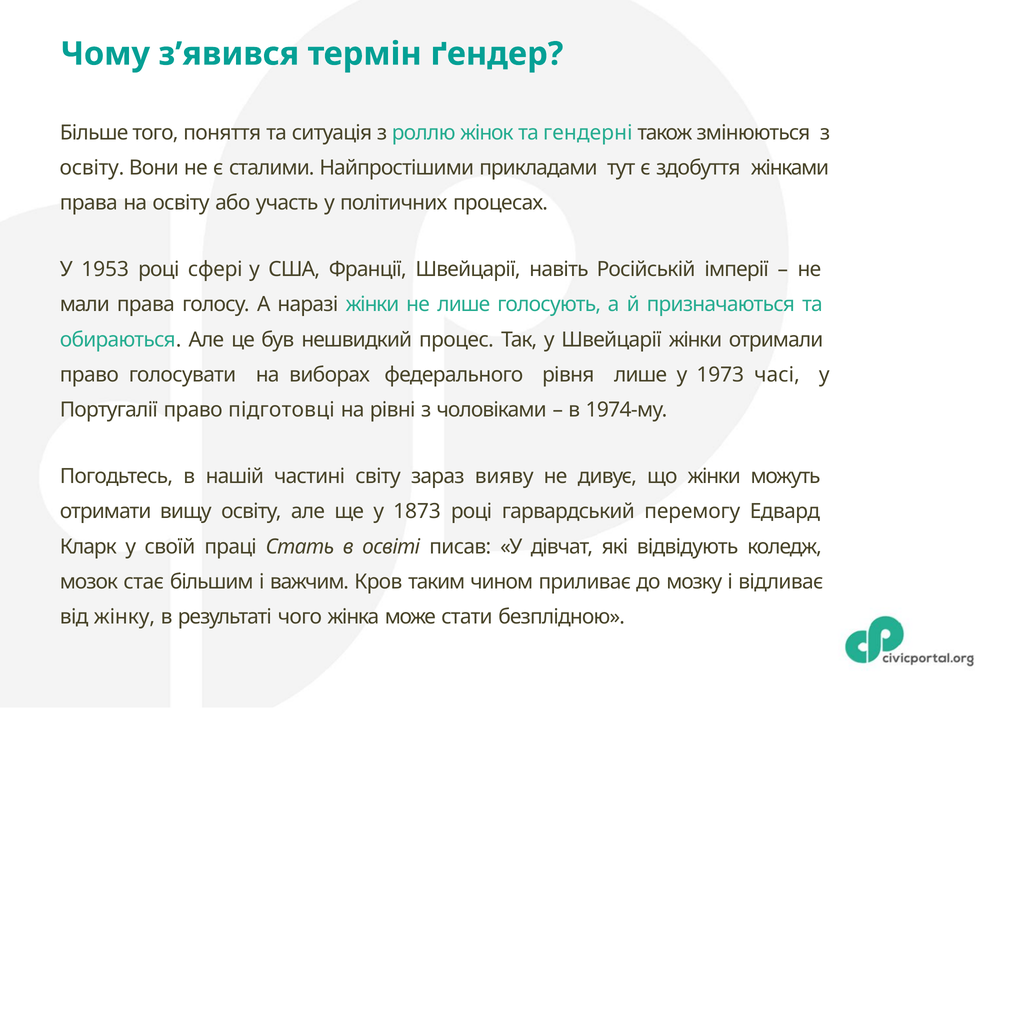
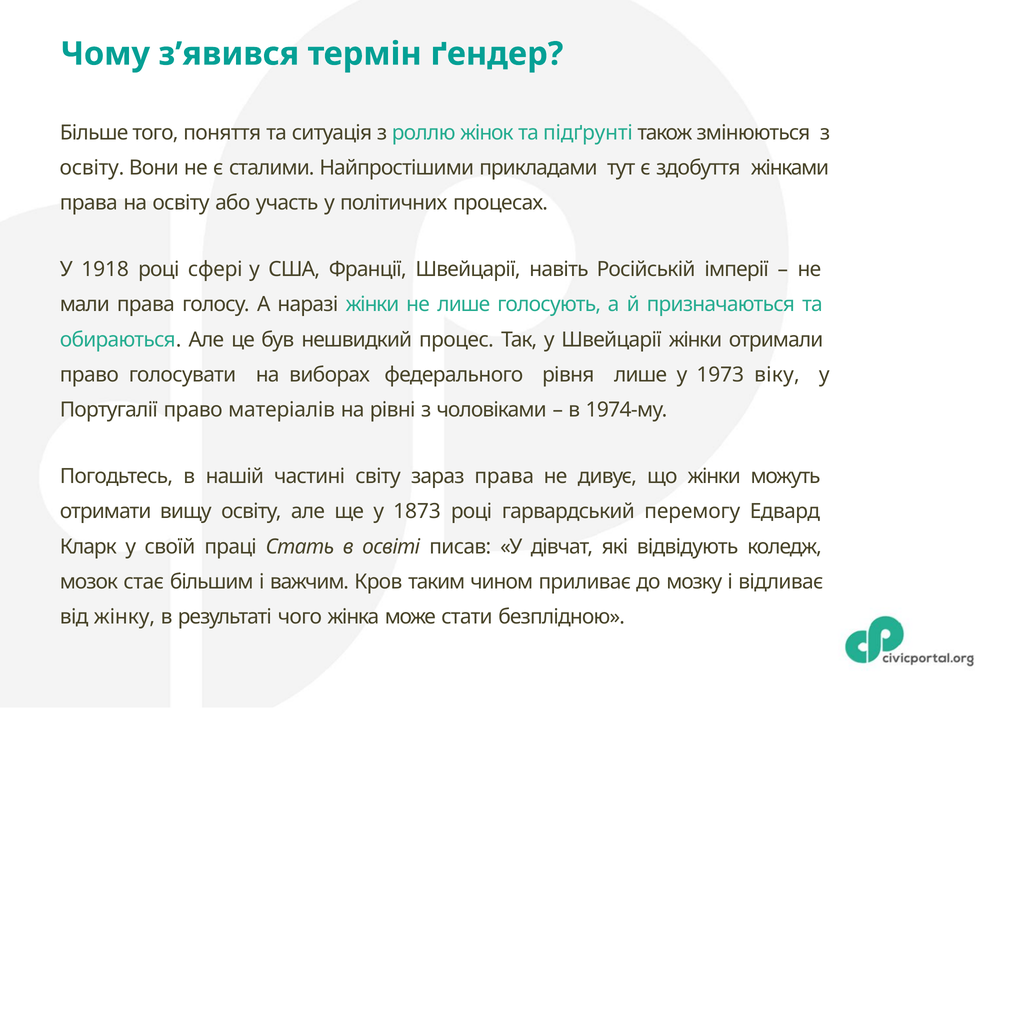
гендерні: гендерні -> підґрунті (588, 133)
1953: 1953 -> 1918 (105, 269)
часі: часі -> віку (777, 375)
підготовці: підготовці -> матеріалів (282, 410)
зараз вияву: вияву -> права (504, 476)
